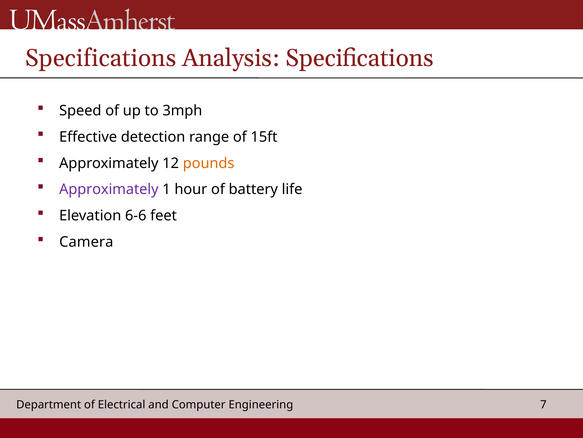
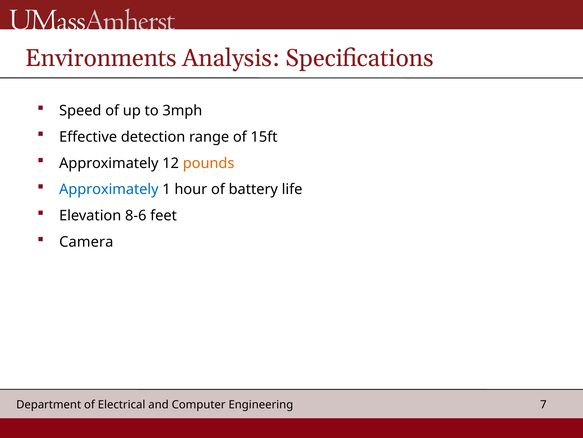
Specifications: Specifications -> Environments (101, 58)
Approximately colour: purple -> blue (109, 189)
6-6: 6-6 -> 8-6 (136, 215)
